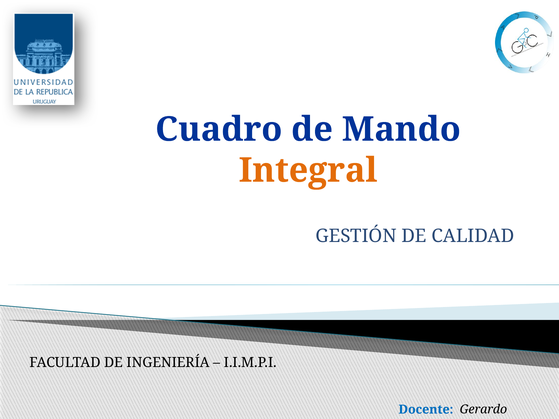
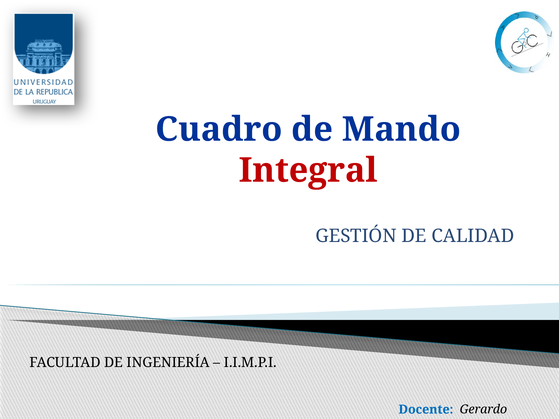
Integral colour: orange -> red (308, 171)
